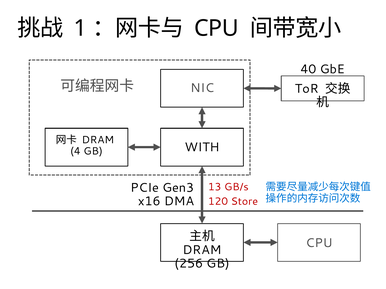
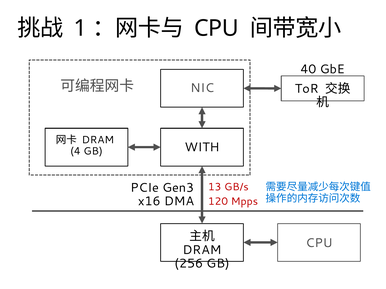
Store: Store -> Mpps (244, 202)
